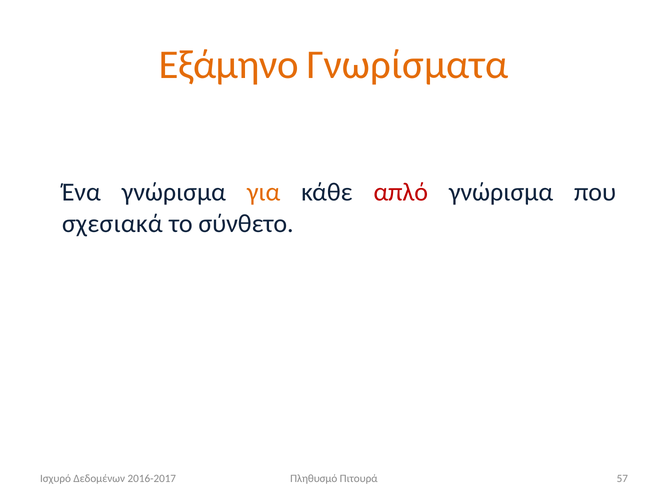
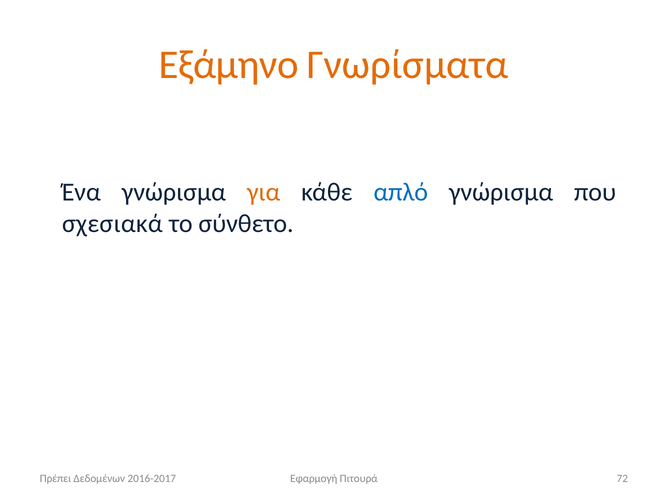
απλό colour: red -> blue (401, 192)
Ισχυρό: Ισχυρό -> Πρέπει (56, 478)
Πληθυσμό: Πληθυσμό -> Εφαρμογή (314, 478)
57: 57 -> 72 (622, 478)
